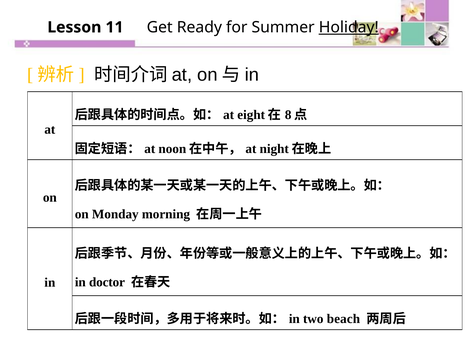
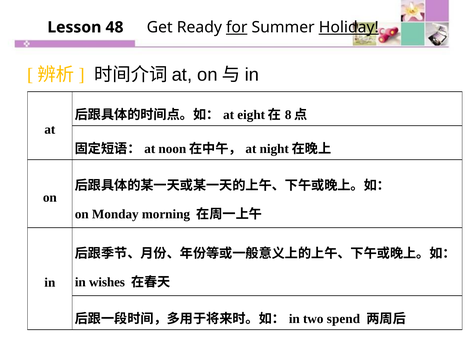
11: 11 -> 48 (114, 27)
for underline: none -> present (237, 27)
doctor: doctor -> wishes (107, 282)
beach: beach -> spend (343, 319)
